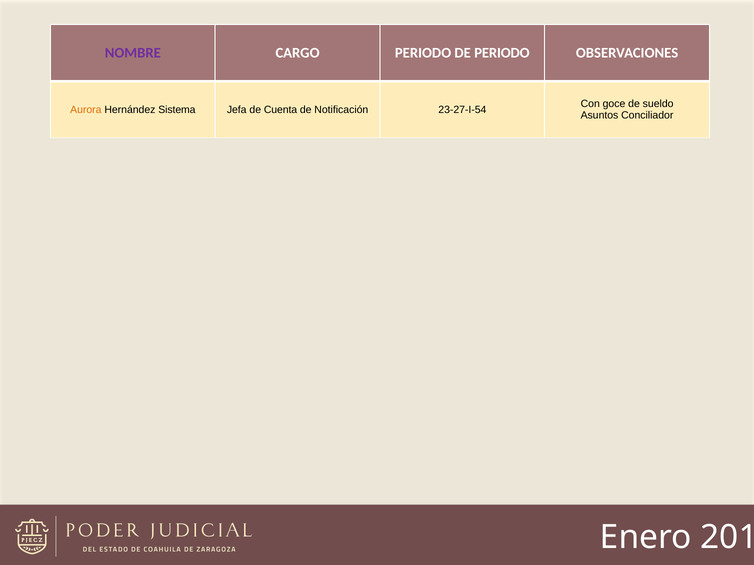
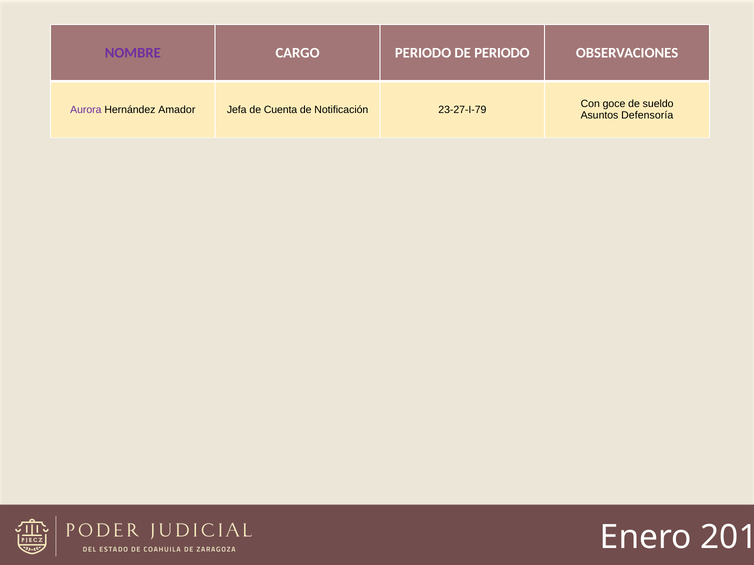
Aurora colour: orange -> purple (86, 110)
Sistema: Sistema -> Amador (177, 110)
23-27-I-54: 23-27-I-54 -> 23-27-I-79 (462, 110)
Conciliador: Conciliador -> Defensoría (647, 116)
